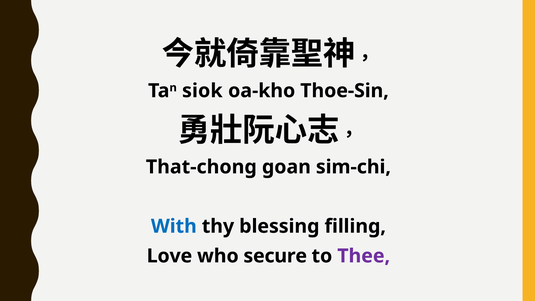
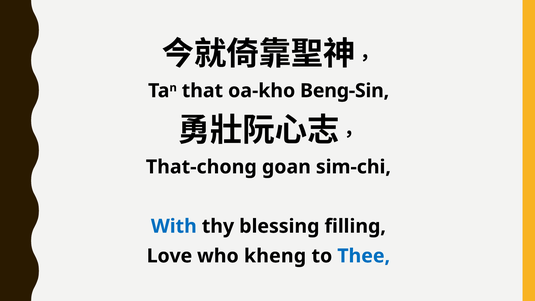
siok: siok -> that (202, 91)
Thoe-Sin: Thoe-Sin -> Beng-Sin (345, 91)
secure: secure -> kheng (275, 256)
Thee colour: purple -> blue (364, 256)
